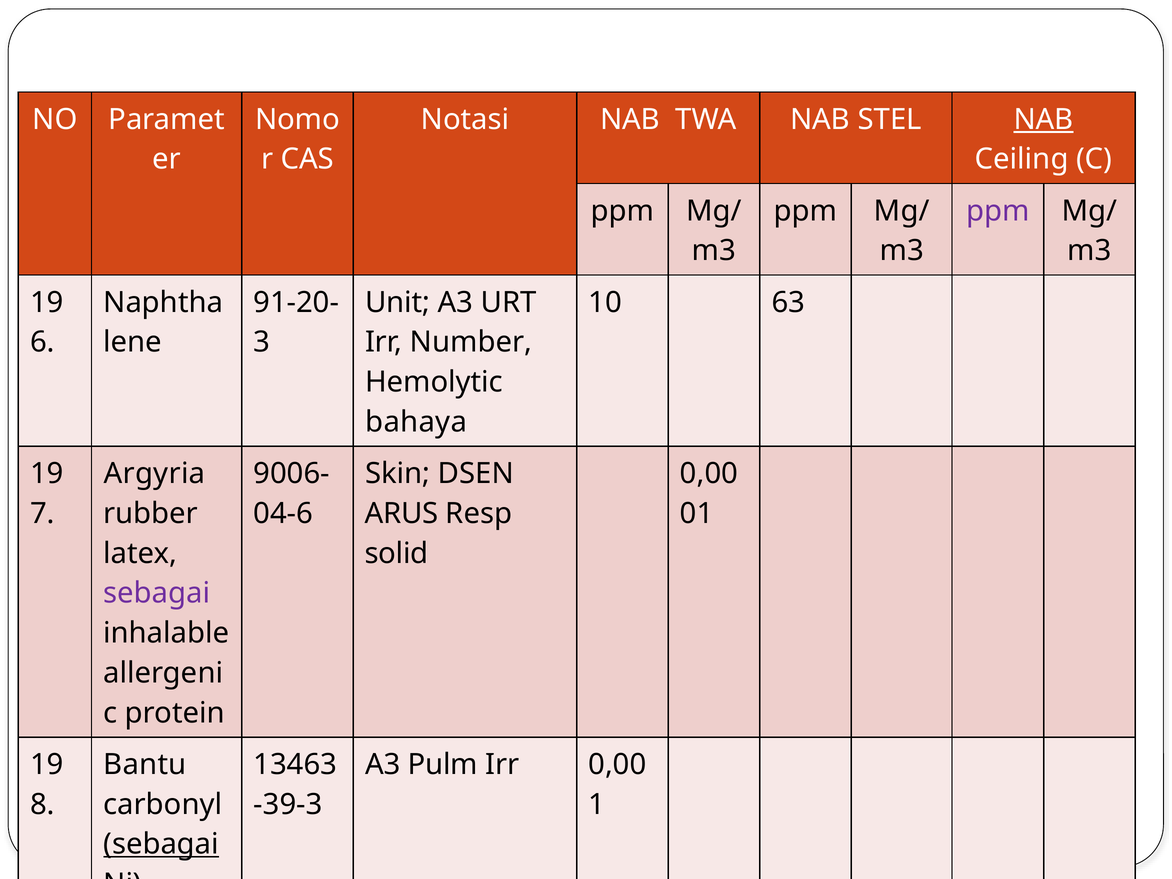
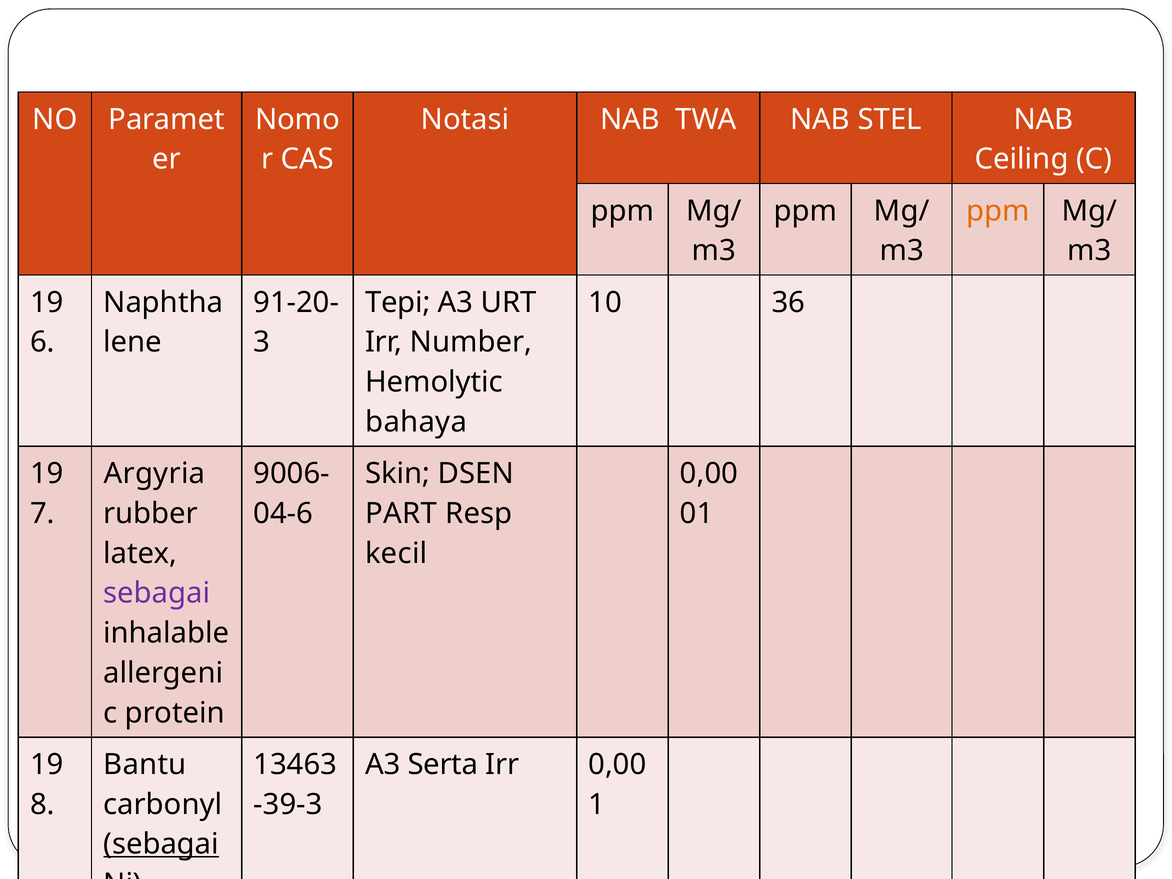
NAB underline: present -> none (1044, 119)
ppm colour: purple -> orange (998, 211)
Unit: Unit -> Tepi (398, 302)
63: 63 -> 36 (788, 302)
ARUS: ARUS -> PART (401, 514)
solid: solid -> kecil (396, 553)
Pulm: Pulm -> Serta (443, 764)
